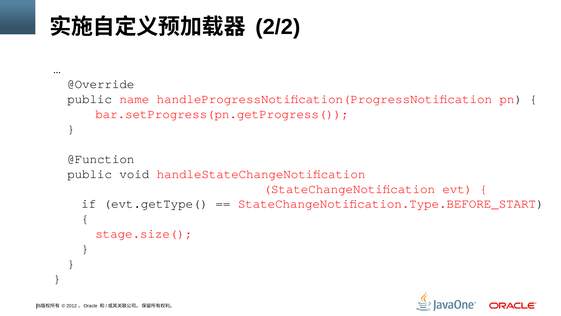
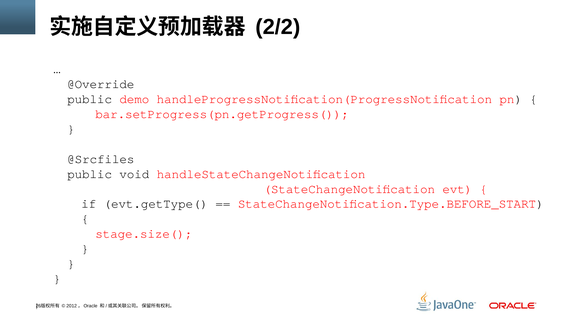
name: name -> demo (134, 99)
@Function: @Function -> @Srcfiles (101, 159)
